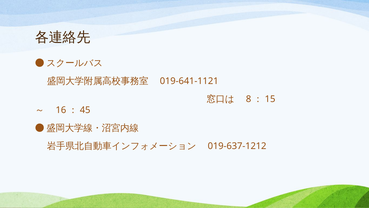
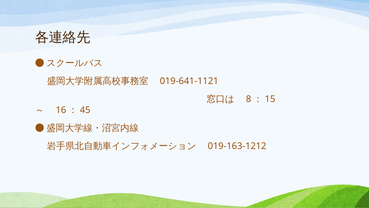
019-637-1212: 019-637-1212 -> 019-163-1212 (237, 146)
